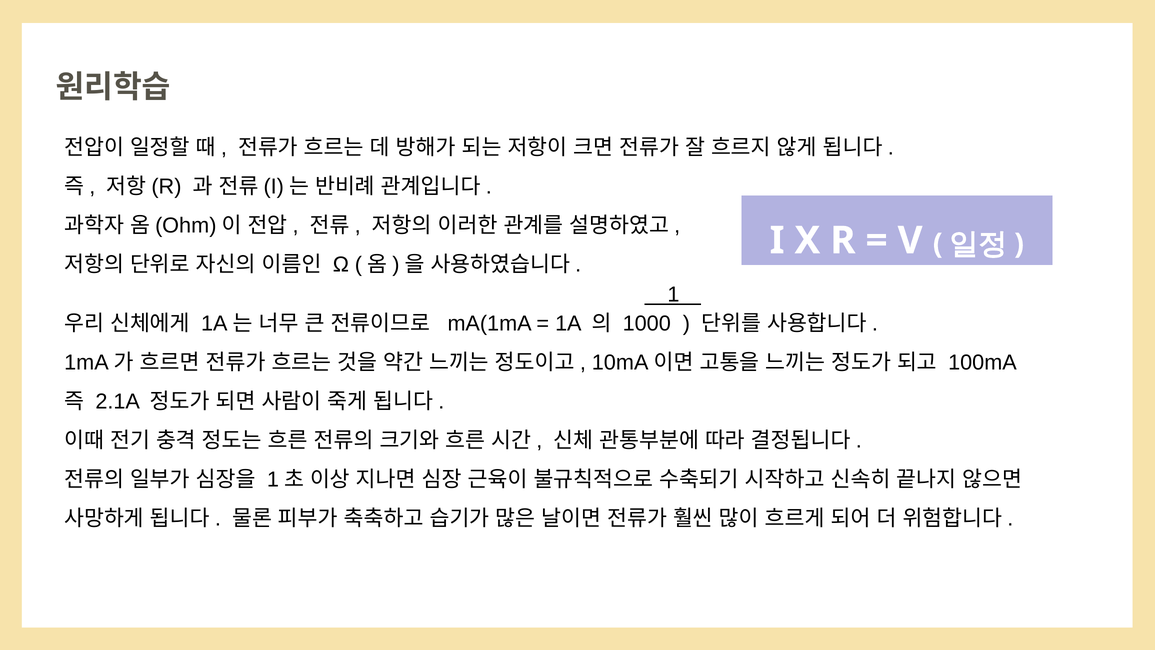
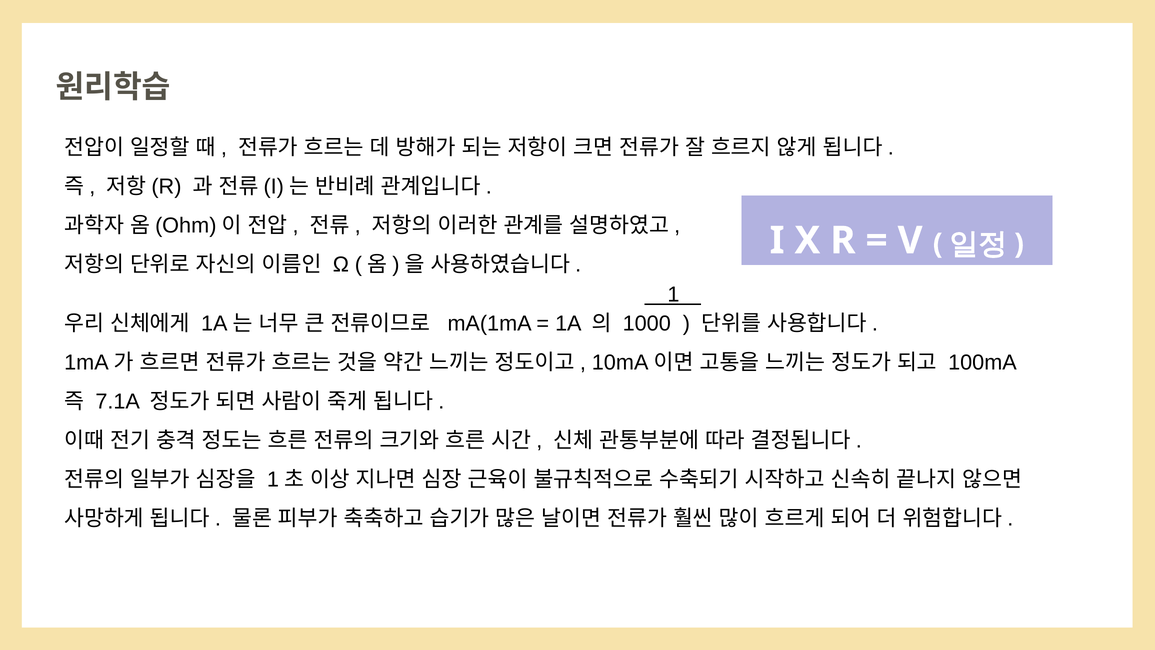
2.1A: 2.1A -> 7.1A (118, 401)
